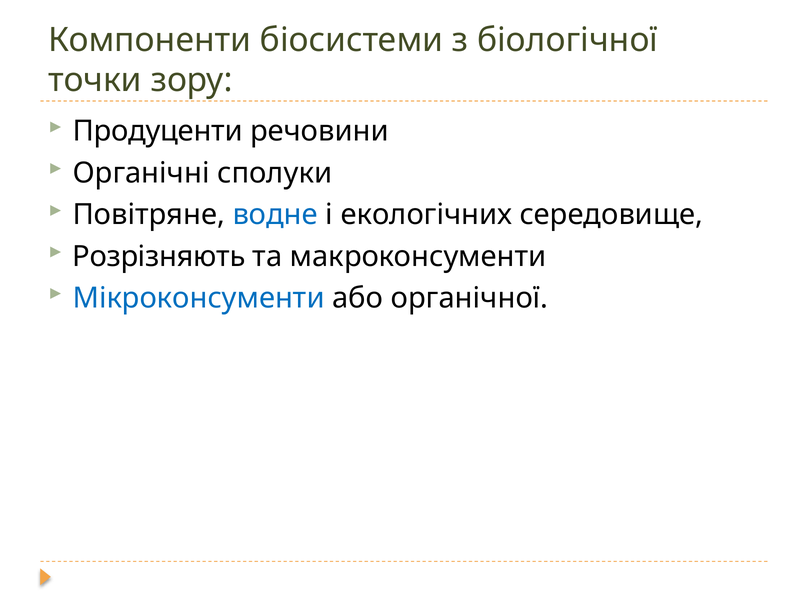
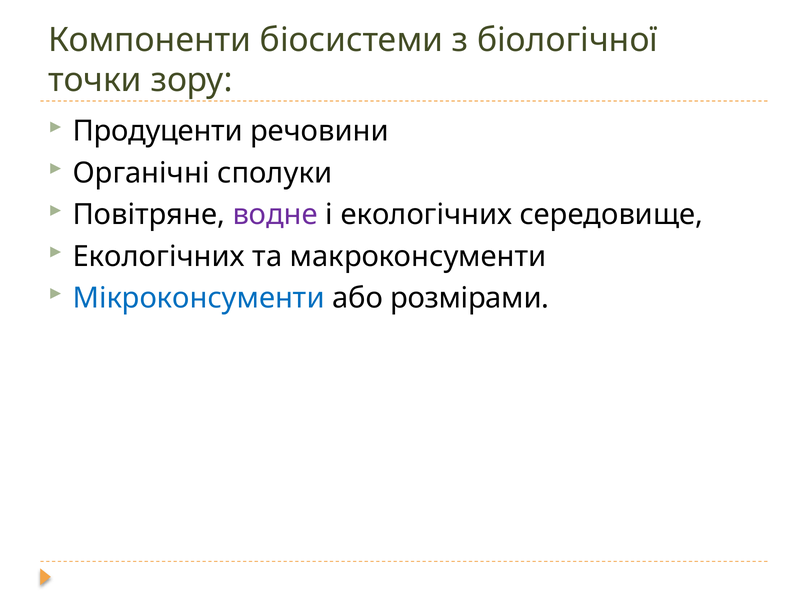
водне colour: blue -> purple (275, 215)
Розрізняють: Розрізняють -> Екологічних (159, 256)
органічної: органічної -> розмірами (470, 298)
